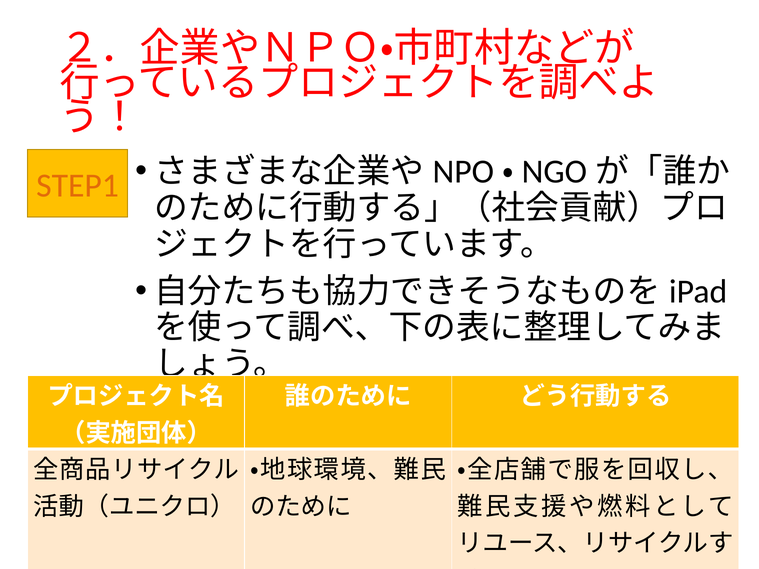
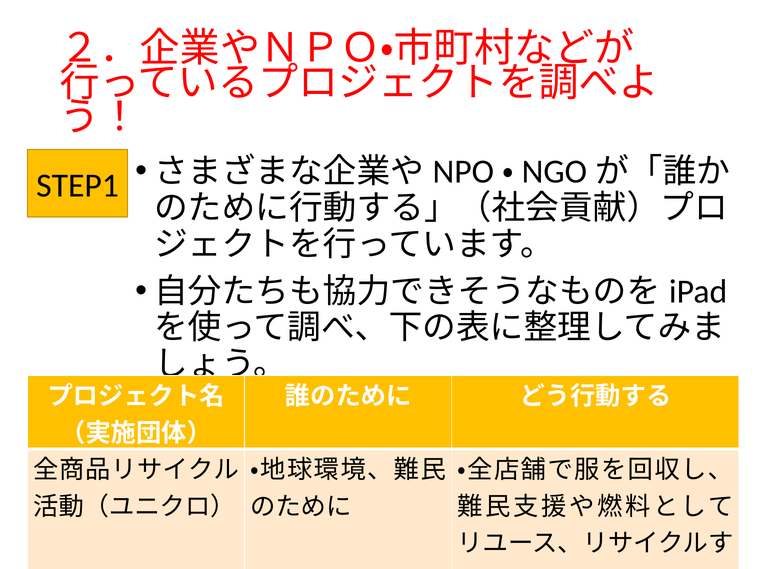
STEP1 colour: orange -> black (78, 186)
